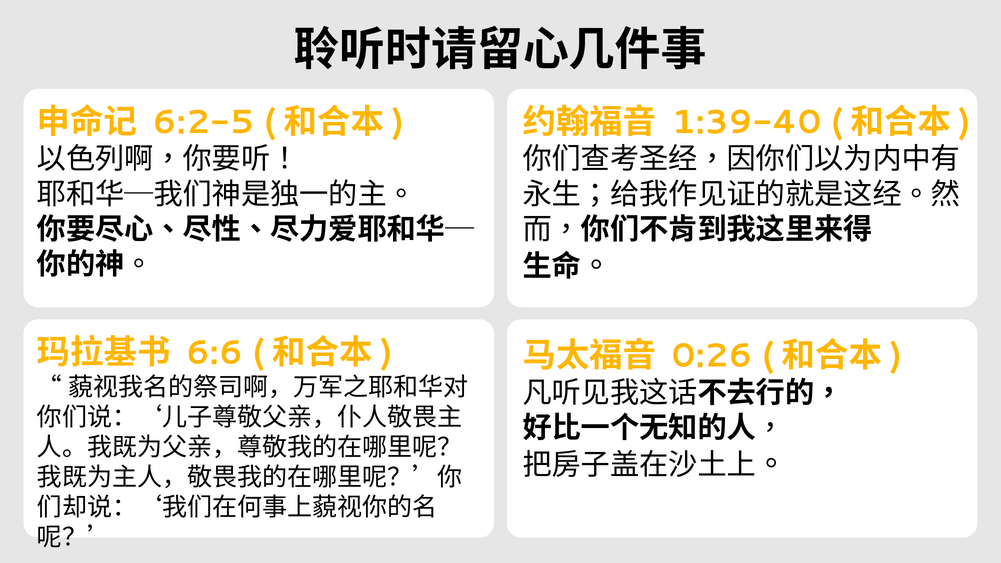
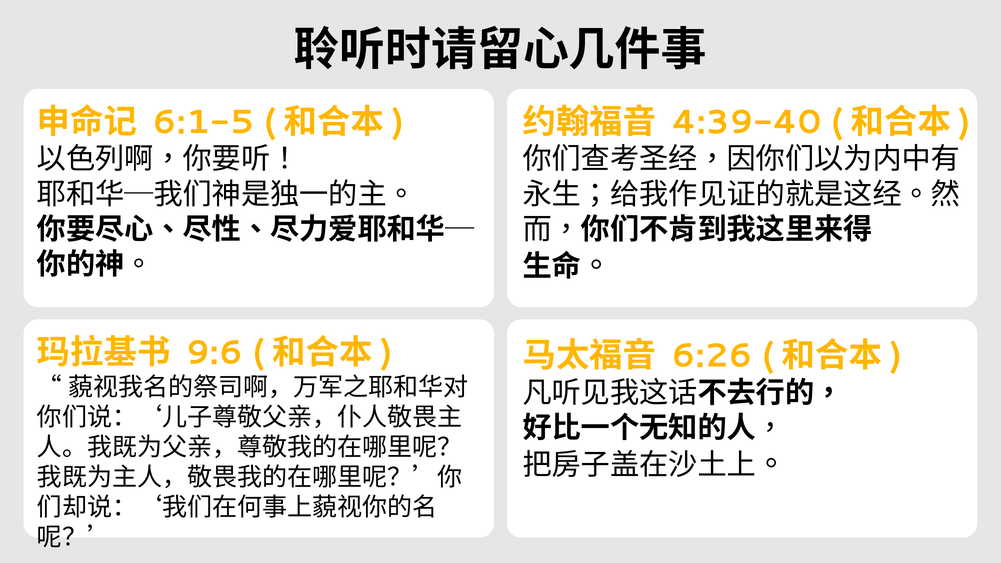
6:2-5: 6:2-5 -> 6:1-5 (203, 122)
1:39-40: 1:39-40 -> 4:39-40 (747, 122)
6:6: 6:6 -> 9:6 (215, 353)
0:26: 0:26 -> 6:26 (712, 356)
